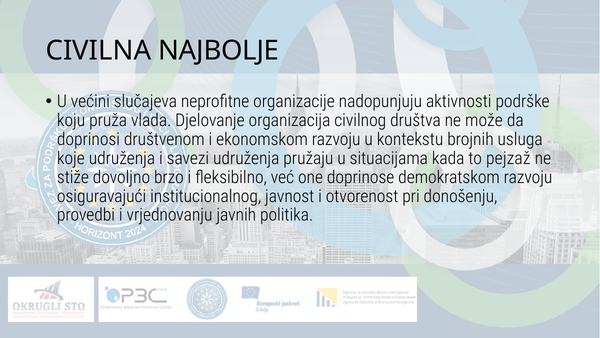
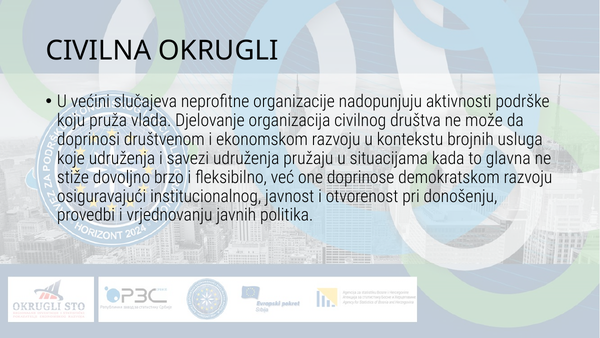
NAJBOLJE: NAJBOLJE -> OKRUGLI (218, 50)
pejzaž: pejzaž -> glavna (508, 158)
